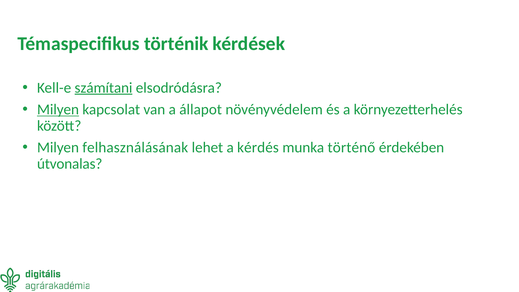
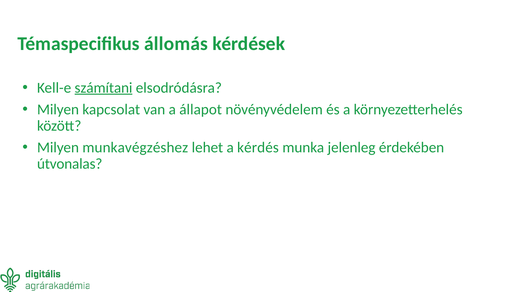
történik: történik -> állomás (176, 44)
Milyen underline: present -> none (58, 109)
felhasználásának: felhasználásának -> munkavégzéshez (135, 147)
történő: történő -> jelenleg (352, 147)
